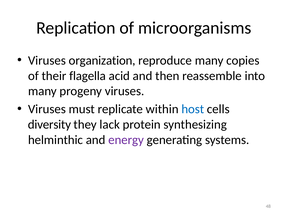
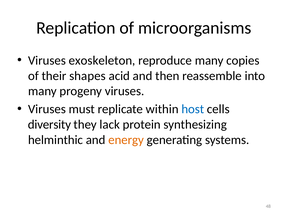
organization: organization -> exoskeleton (102, 60)
flagella: flagella -> shapes (87, 76)
energy colour: purple -> orange (126, 140)
